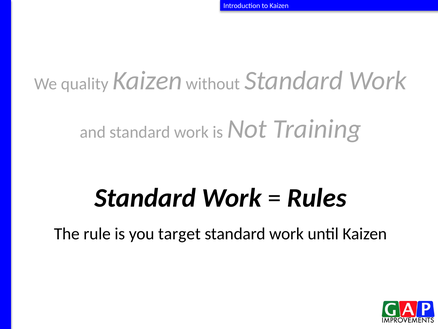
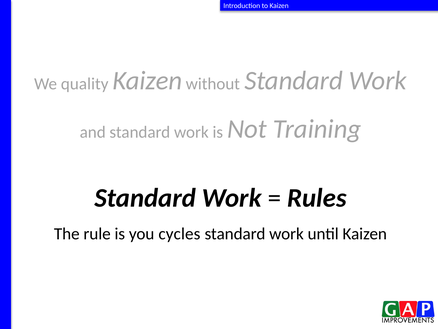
target: target -> cycles (179, 233)
